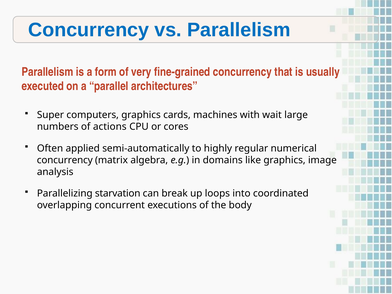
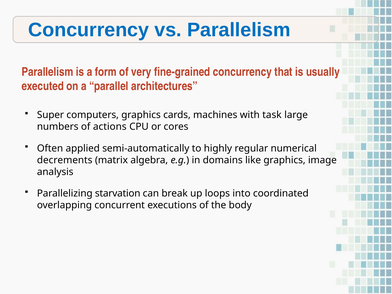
wait: wait -> task (272, 115)
concurrency: concurrency -> decrements (65, 160)
